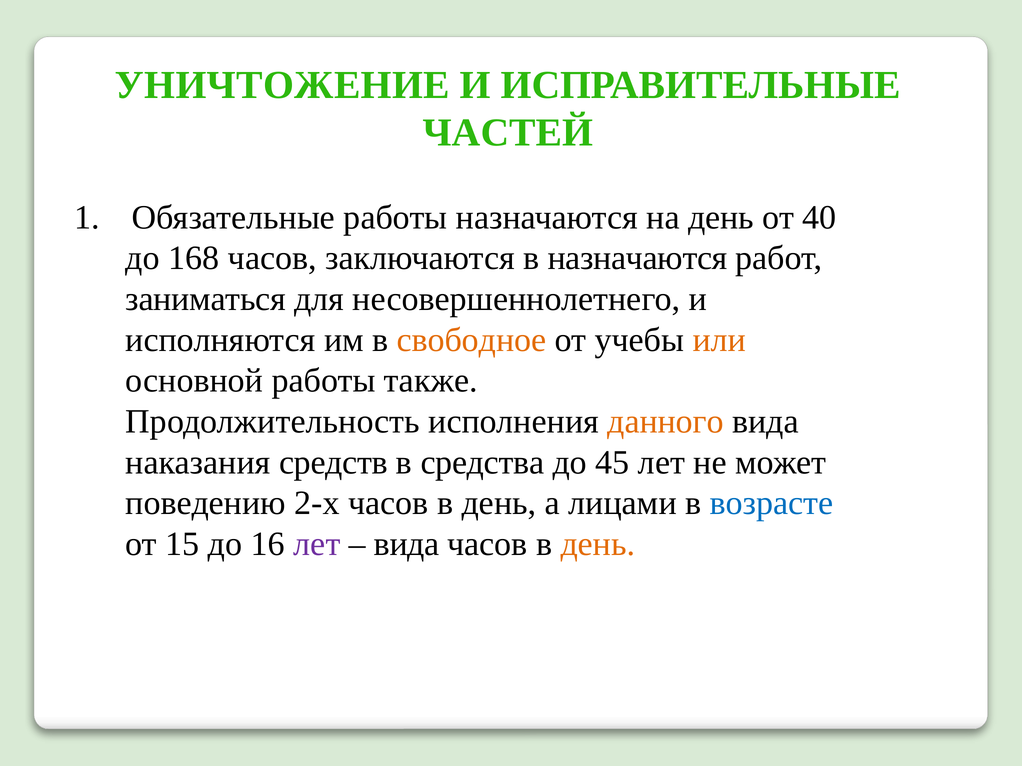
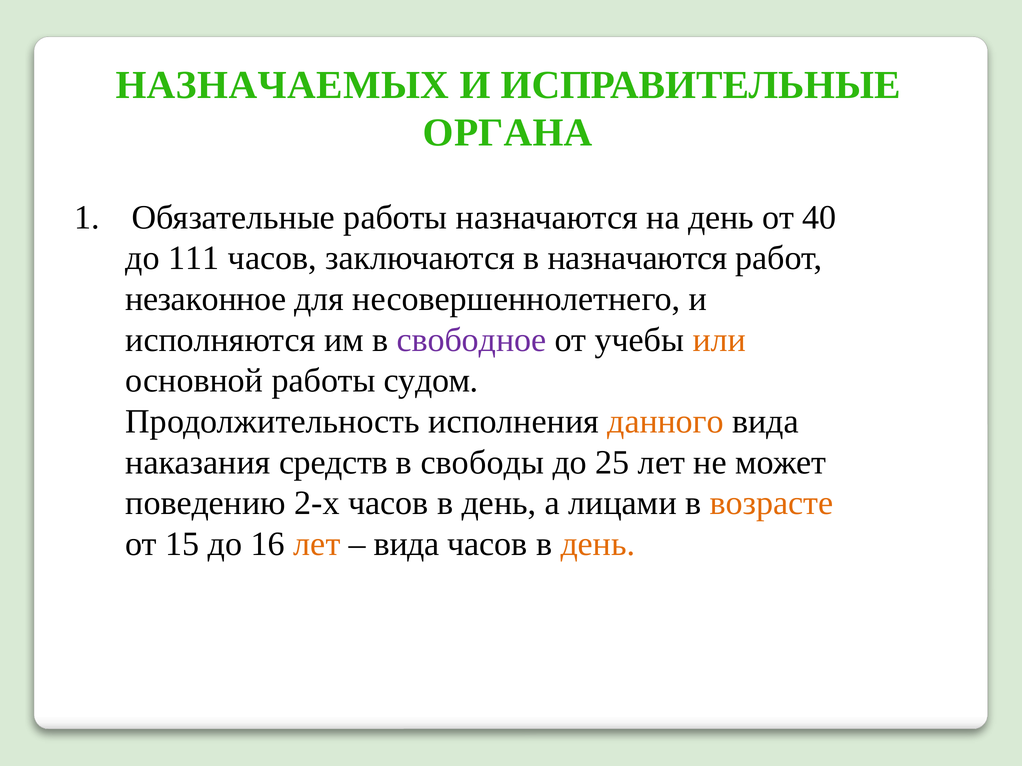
УНИЧТОЖЕНИЕ: УНИЧТОЖЕНИЕ -> НАЗНАЧАЕМЫХ (282, 85)
ЧАСТЕЙ: ЧАСТЕЙ -> ОРГАНА (508, 133)
168: 168 -> 111 (194, 258)
заниматься: заниматься -> незаконное (206, 299)
свободное colour: orange -> purple (472, 340)
также: также -> судом (431, 381)
средства: средства -> свободы (482, 463)
45: 45 -> 25 (612, 463)
возрасте colour: blue -> orange (772, 504)
лет colour: purple -> orange (317, 544)
